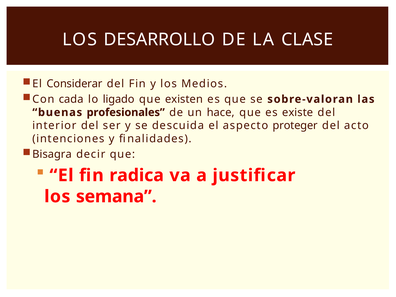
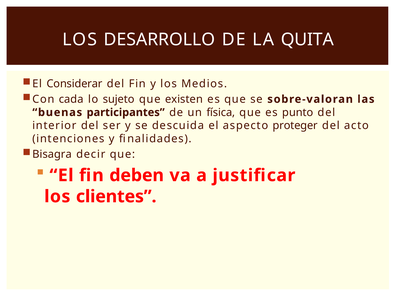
CLASE: CLASE -> QUITA (307, 39)
ligado: ligado -> sujeto (119, 99)
profesionales: profesionales -> participantes (126, 112)
hace: hace -> física (221, 112)
existe: existe -> punto (298, 112)
radica: radica -> deben (137, 175)
semana: semana -> clientes (116, 196)
